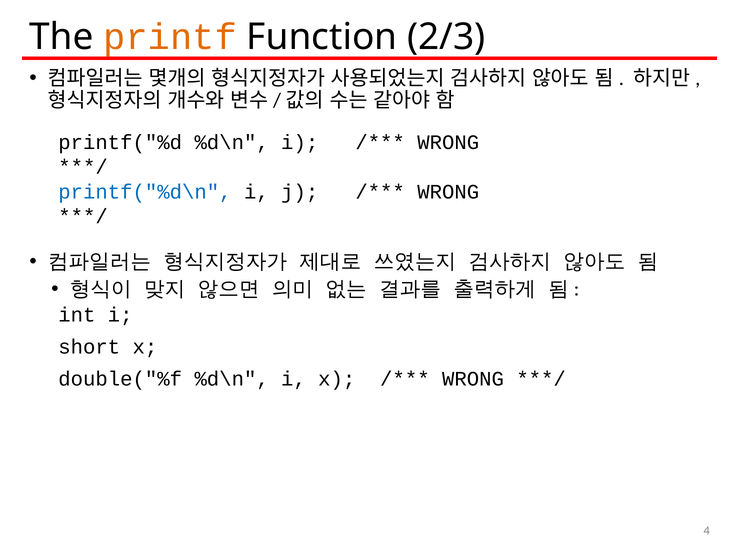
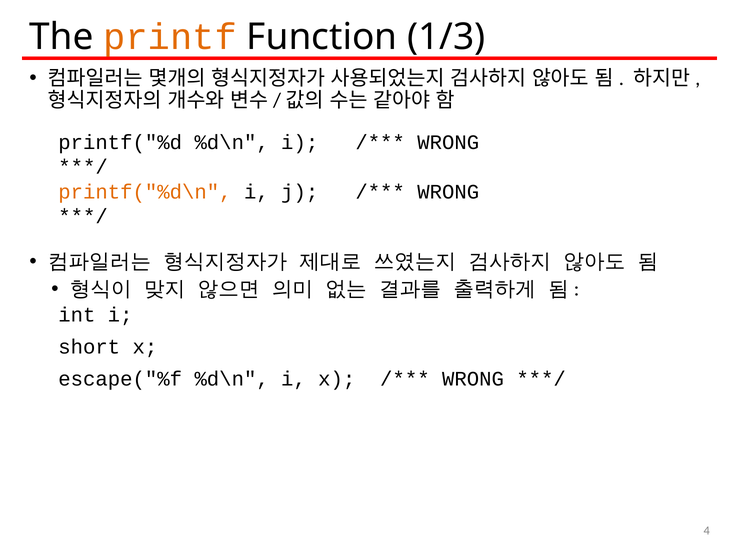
2/3: 2/3 -> 1/3 (446, 37)
printf("%d\n colour: blue -> orange (145, 192)
double("%f: double("%f -> escape("%f (120, 379)
